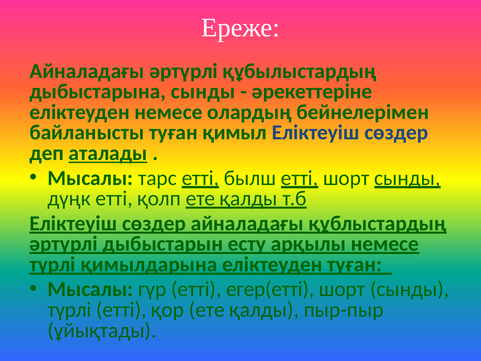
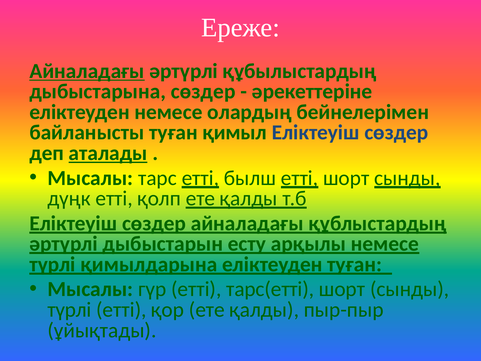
Айналадағы underline: none -> present (87, 71)
дыбыстарына сынды: сынды -> сөздер (203, 91)
егер(етті: егер(етті -> тарс(етті (270, 289)
